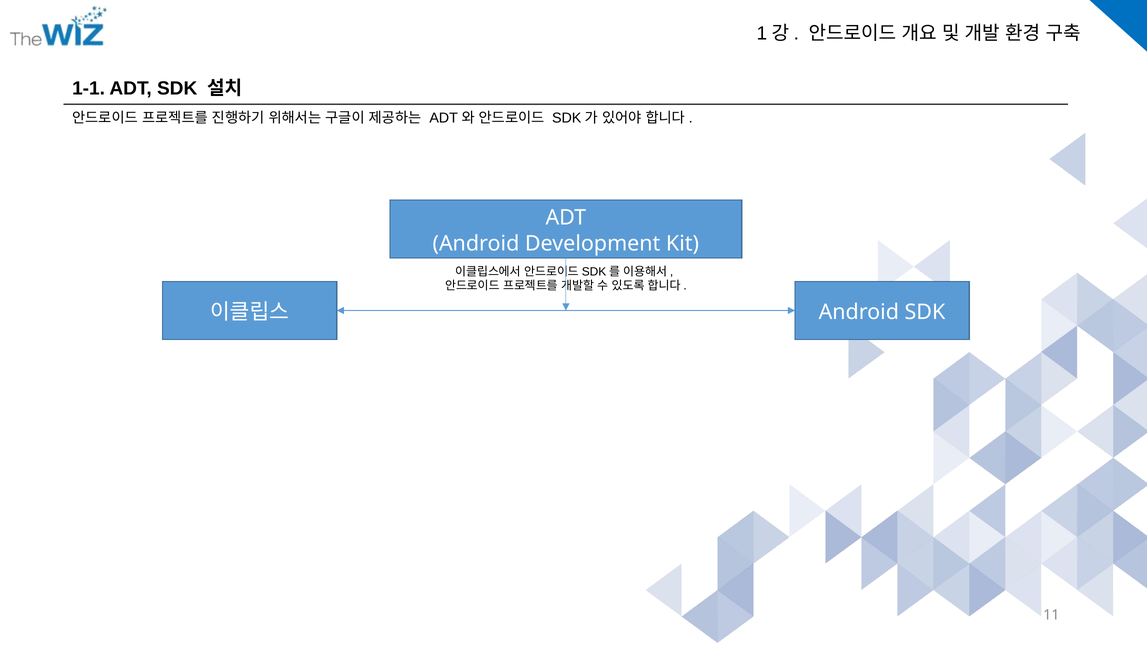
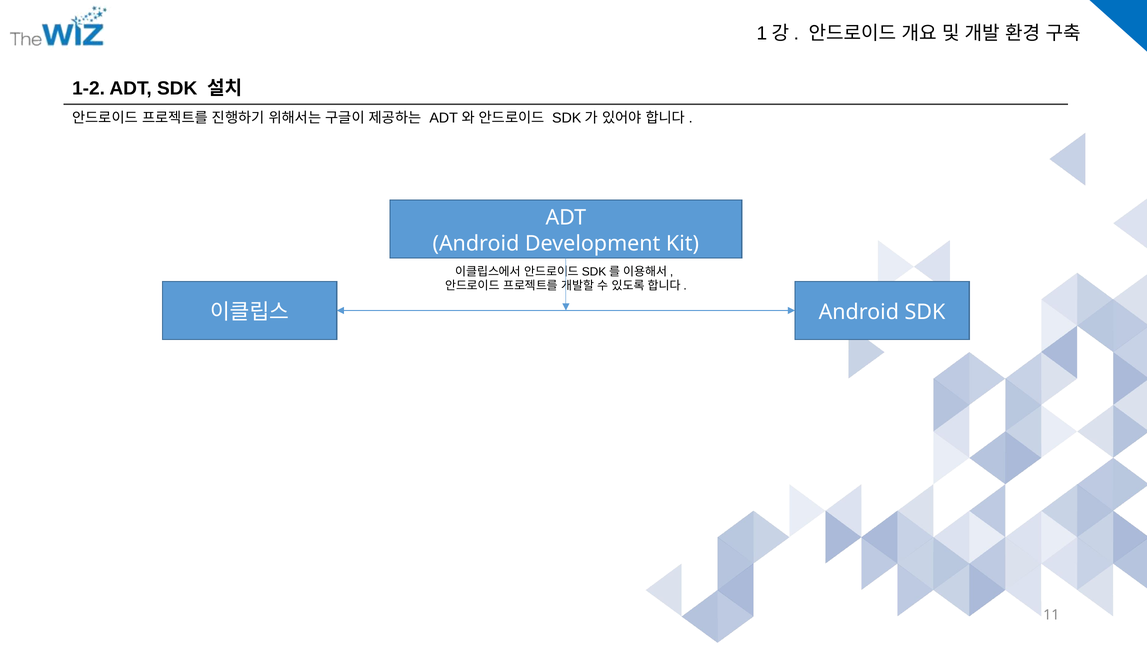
1-1: 1-1 -> 1-2 (89, 89)
